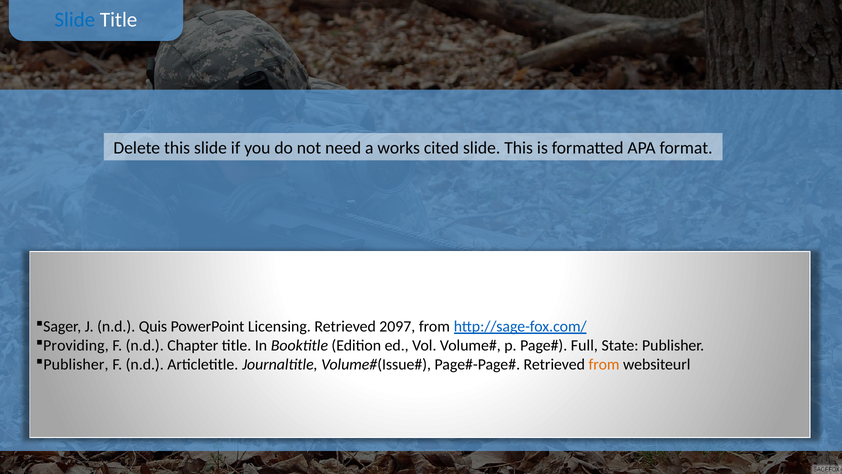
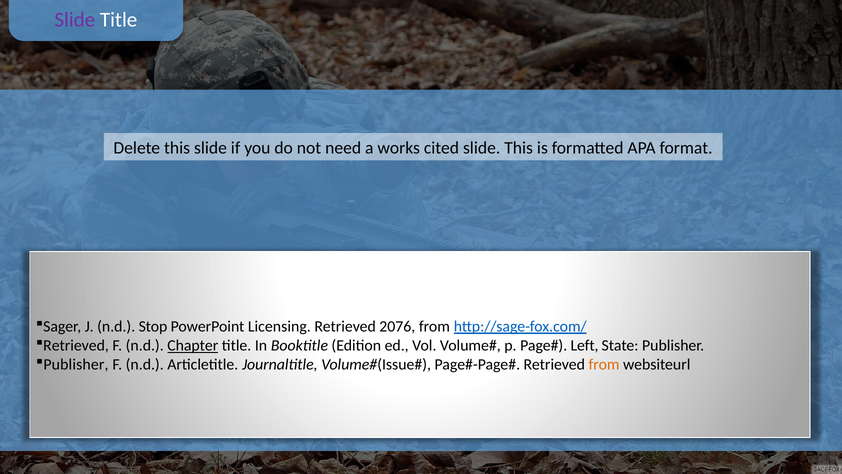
Slide colour: blue -> purple (75, 20)
Quis: Quis -> Stop (153, 326)
2097: 2097 -> 2076 (397, 326)
Providing: Providing -> Retrieved (76, 345)
Chapter underline: none -> present (193, 345)
Full: Full -> Left (585, 345)
